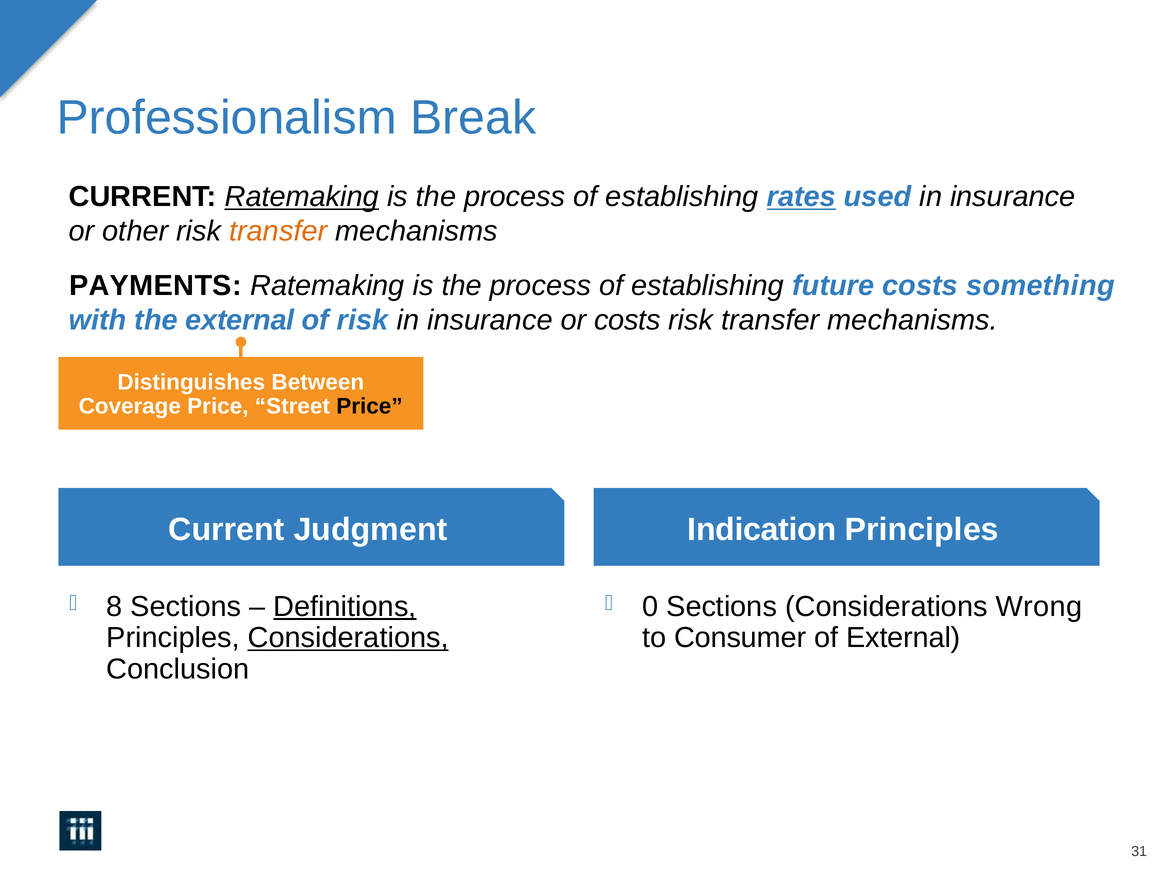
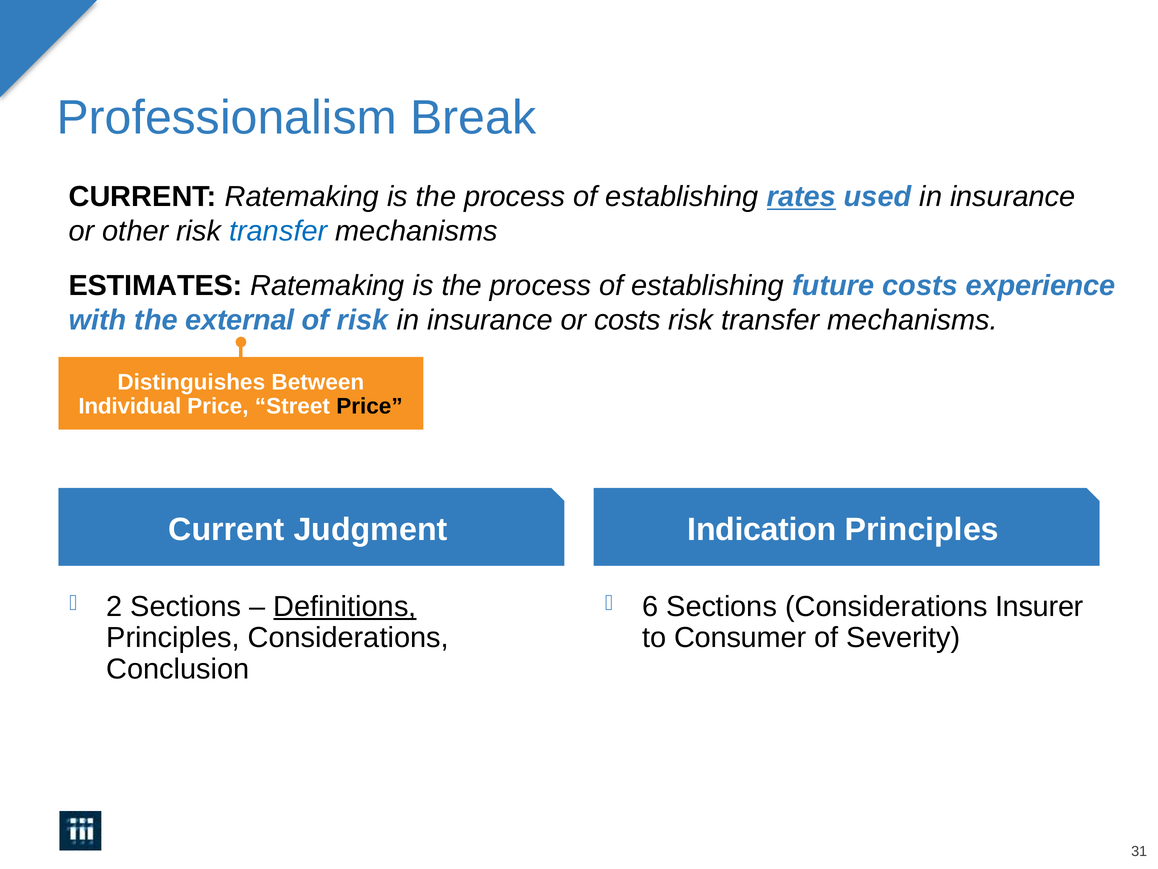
Ratemaking underline: present -> none (302, 197)
transfer colour: orange -> blue (278, 231)
PAYMENTS: PAYMENTS -> ESTIMATES (156, 285)
something: something -> experience (1041, 285)
Coverage: Coverage -> Individual (130, 406)
8: 8 -> 2 (114, 606)
0: 0 -> 6 (650, 606)
Wrong: Wrong -> Insurer (1039, 606)
Considerations underline: present -> none (348, 637)
of External: External -> Severity (903, 637)
